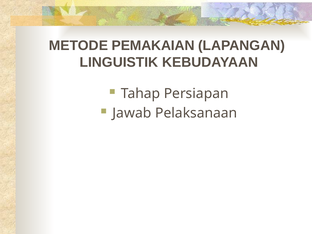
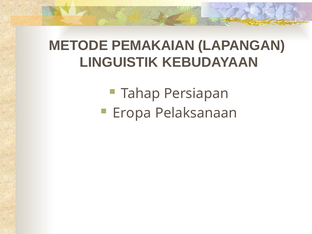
Jawab: Jawab -> Eropa (132, 113)
